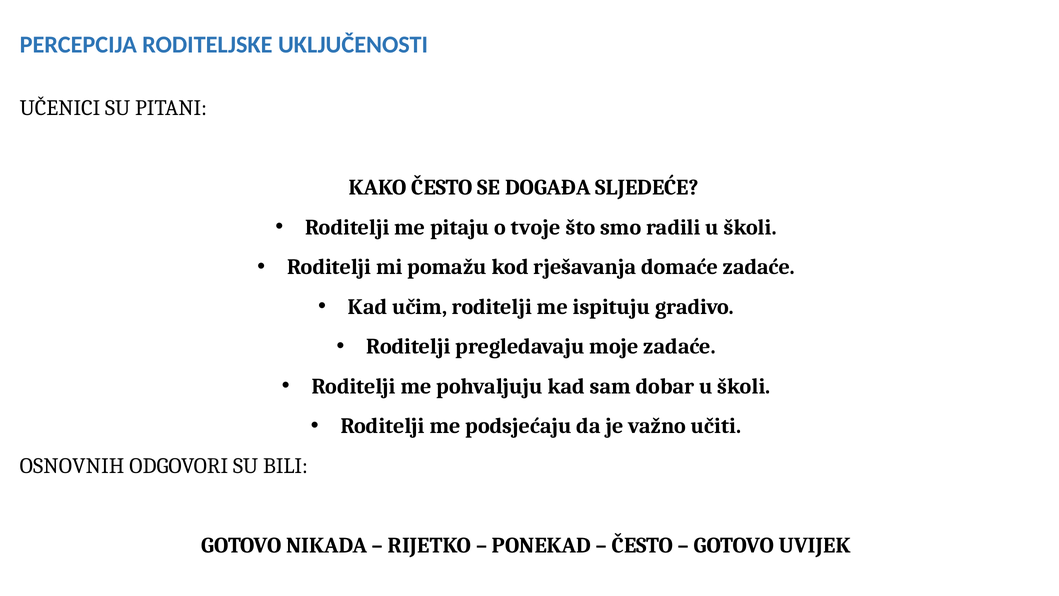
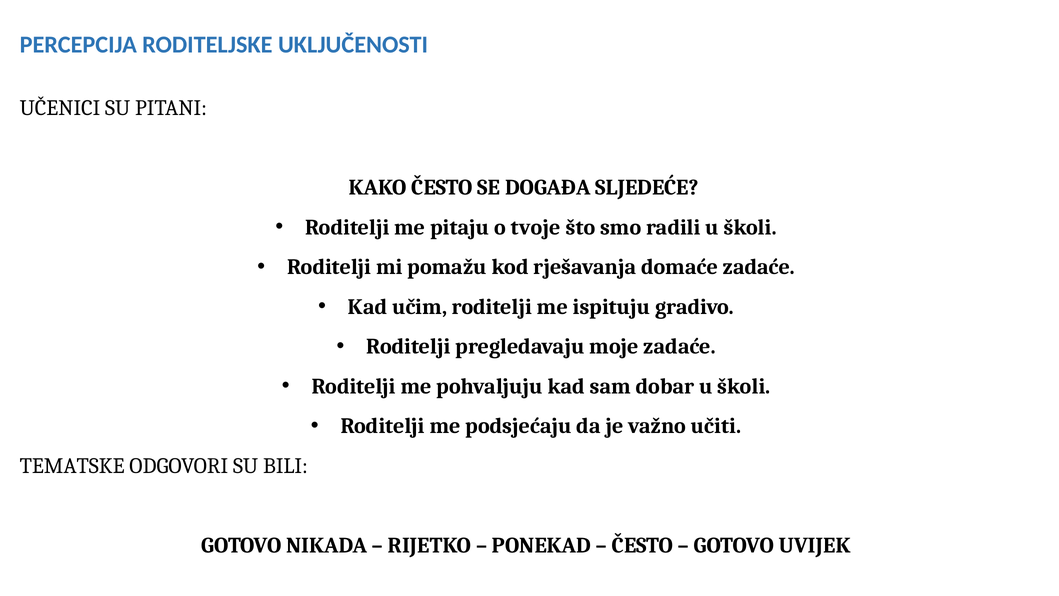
OSNOVNIH: OSNOVNIH -> TEMATSKE (72, 466)
